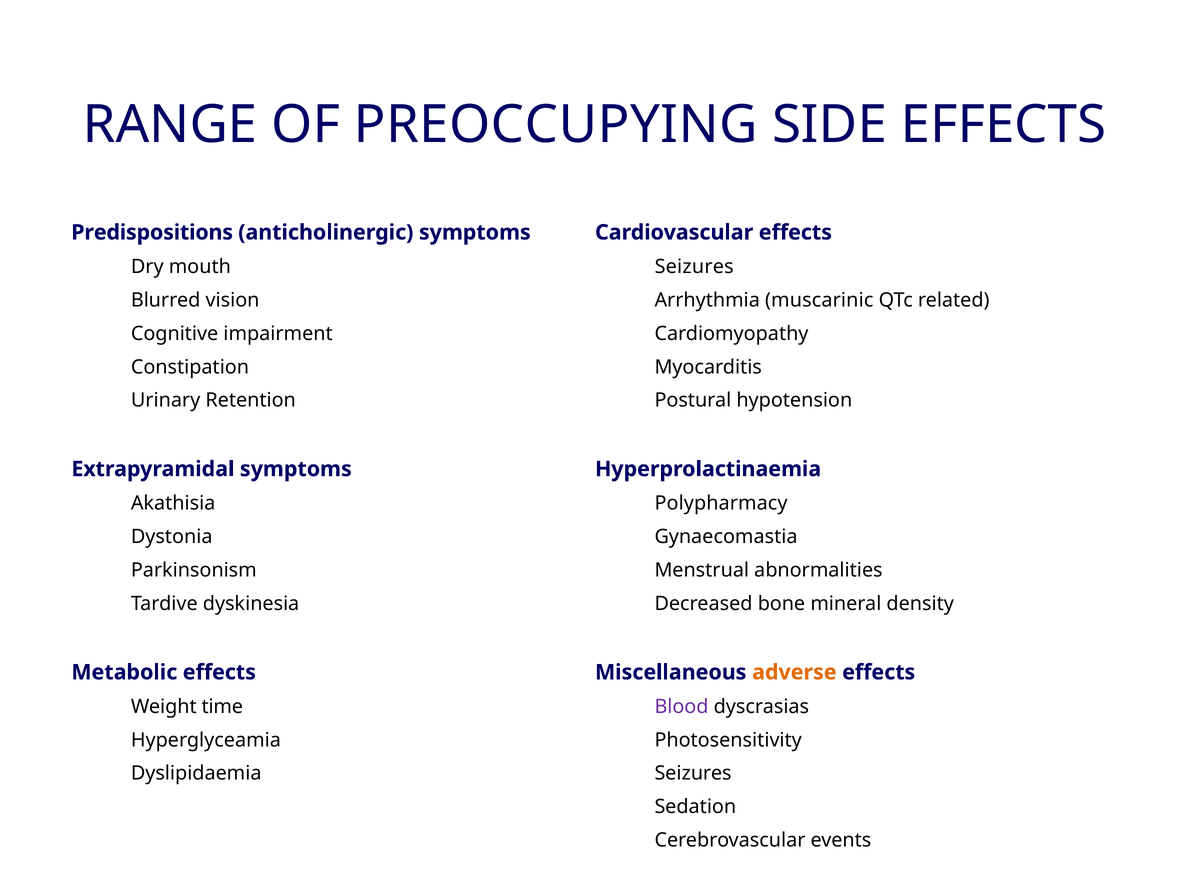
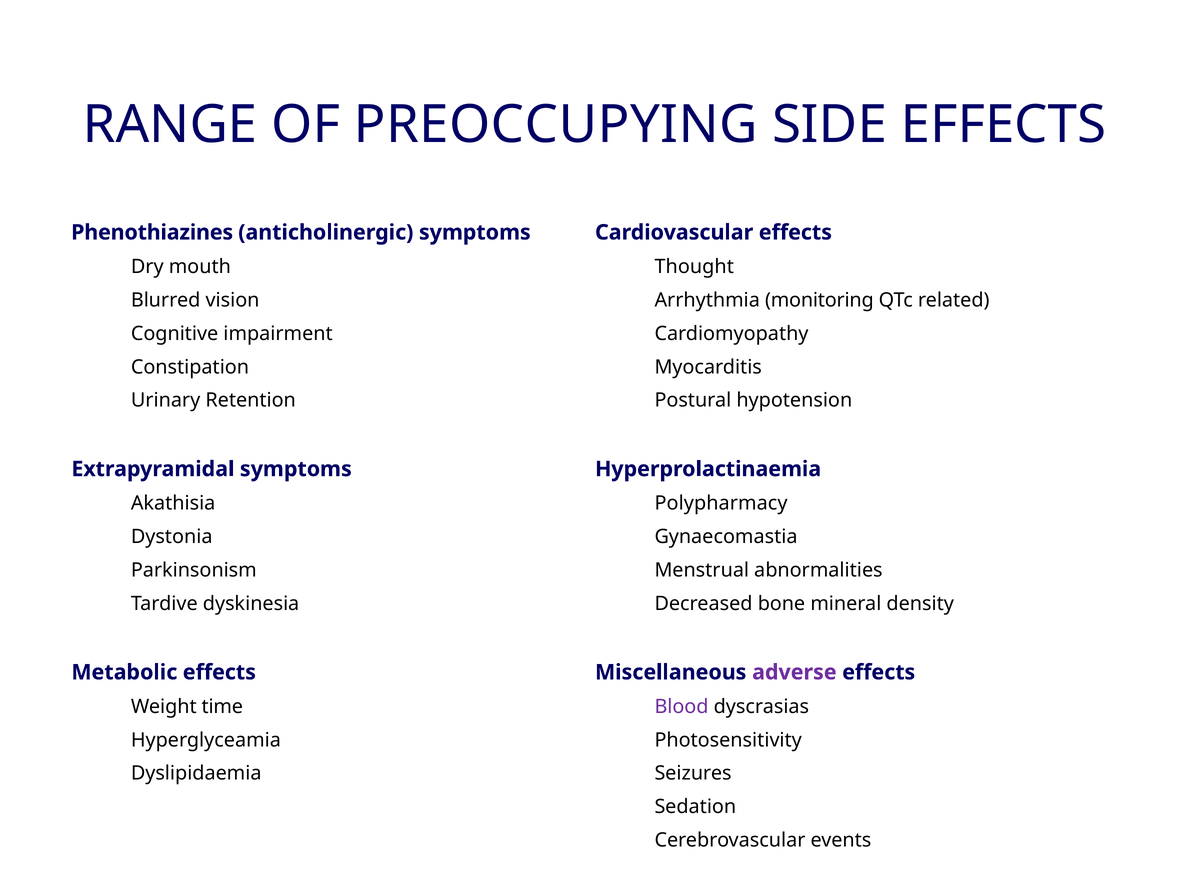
Predispositions: Predispositions -> Phenothiazines (152, 232)
Seizures: Seizures -> Thought (694, 267)
muscarinic: muscarinic -> monitoring (819, 300)
adverse colour: orange -> purple (794, 672)
